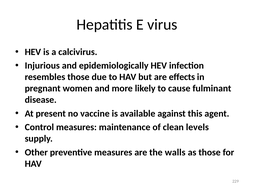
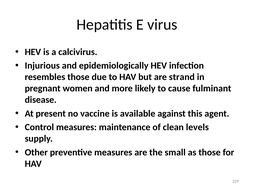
effects: effects -> strand (182, 77)
walls: walls -> small (175, 153)
